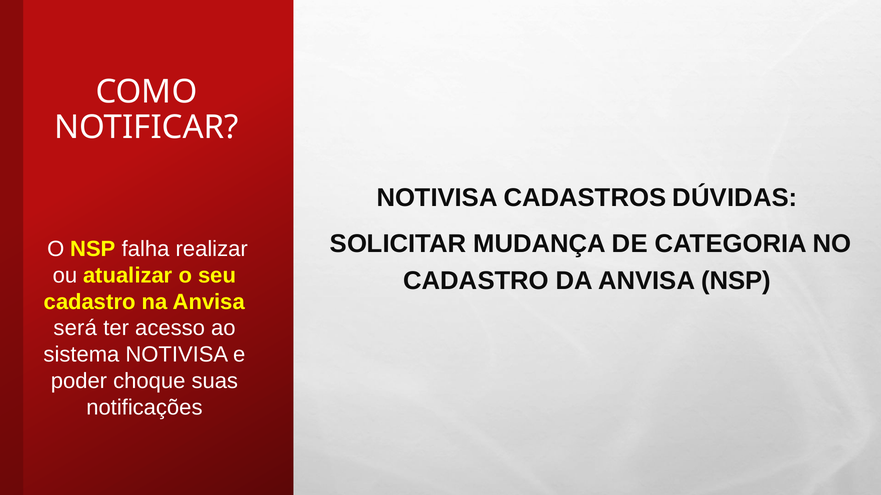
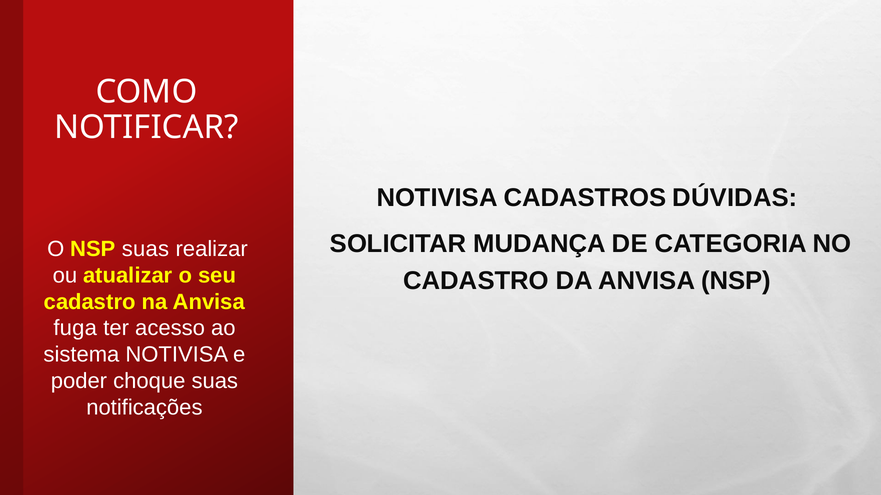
NSP falha: falha -> suas (145, 249)
será: será -> fuga (75, 329)
